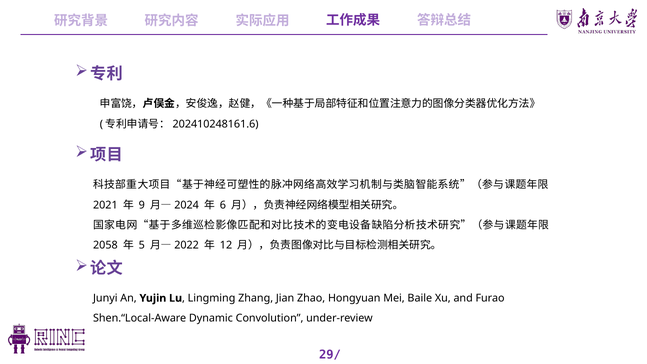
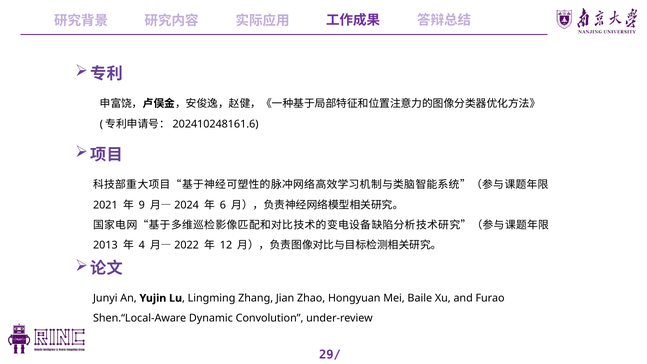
2058: 2058 -> 2013 (105, 245)
5: 5 -> 4 (142, 245)
